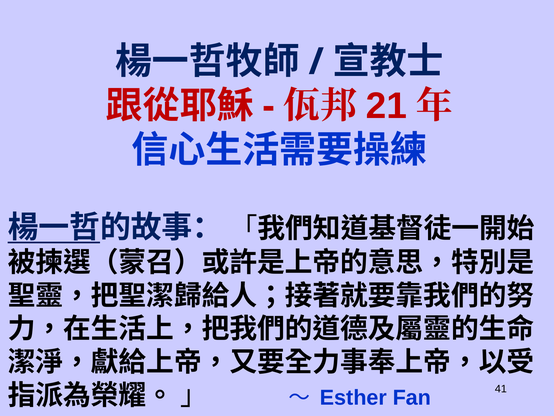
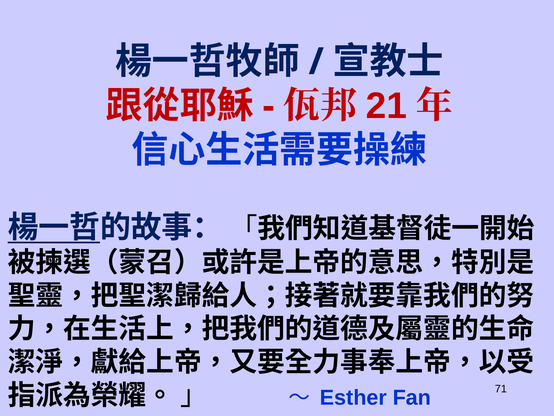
41: 41 -> 71 (501, 389)
